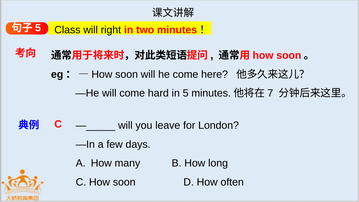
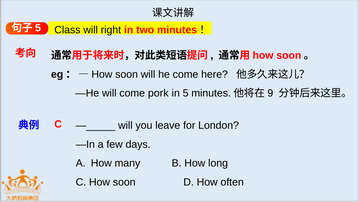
hard: hard -> pork (158, 93)
7: 7 -> 9 (270, 93)
